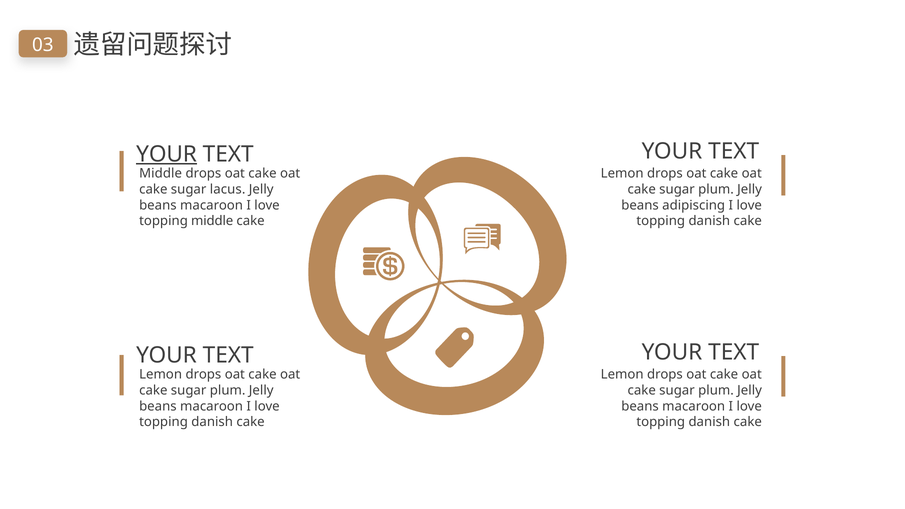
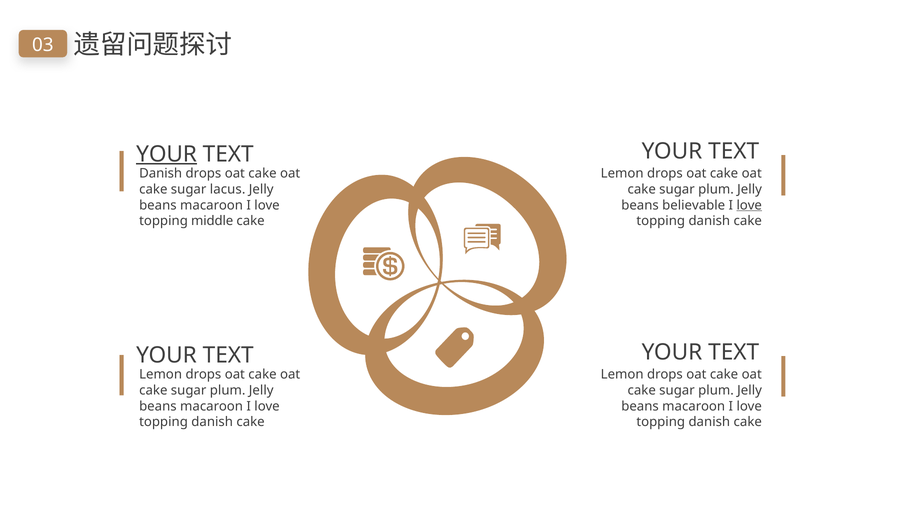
Middle: Middle -> Danish (161, 173)
adipiscing: adipiscing -> believable (694, 205)
love underline: none -> present (749, 205)
